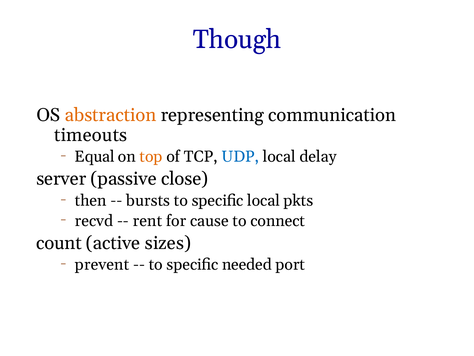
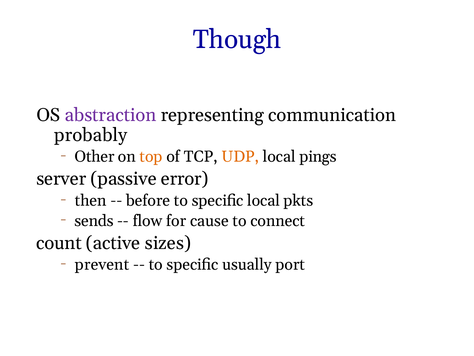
abstraction colour: orange -> purple (111, 115)
timeouts: timeouts -> probably (91, 135)
Equal: Equal -> Other (95, 156)
UDP colour: blue -> orange (240, 156)
delay: delay -> pings (318, 156)
close: close -> error (185, 179)
bursts: bursts -> before (148, 200)
recvd: recvd -> sends (94, 221)
rent: rent -> flow (148, 221)
needed: needed -> usually (247, 264)
